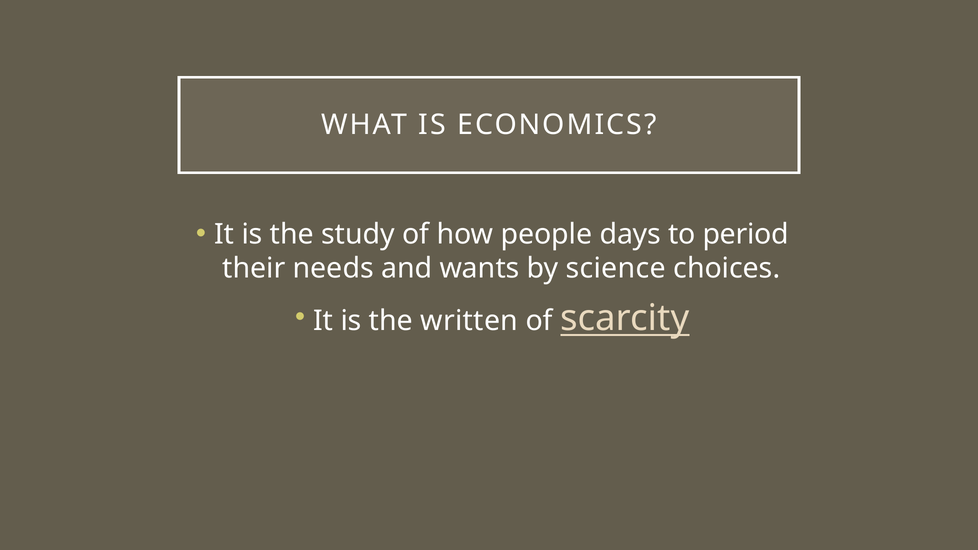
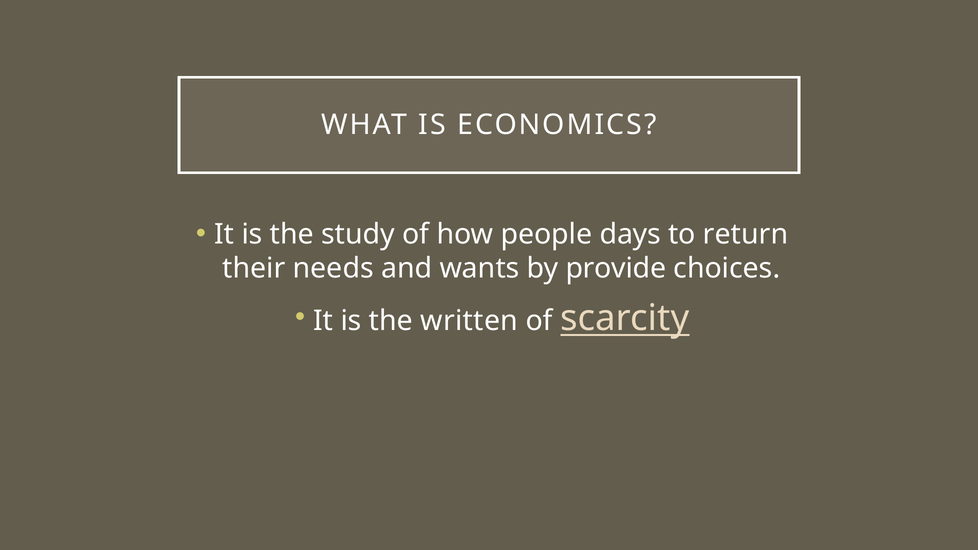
period: period -> return (746, 234)
science: science -> provide (616, 269)
